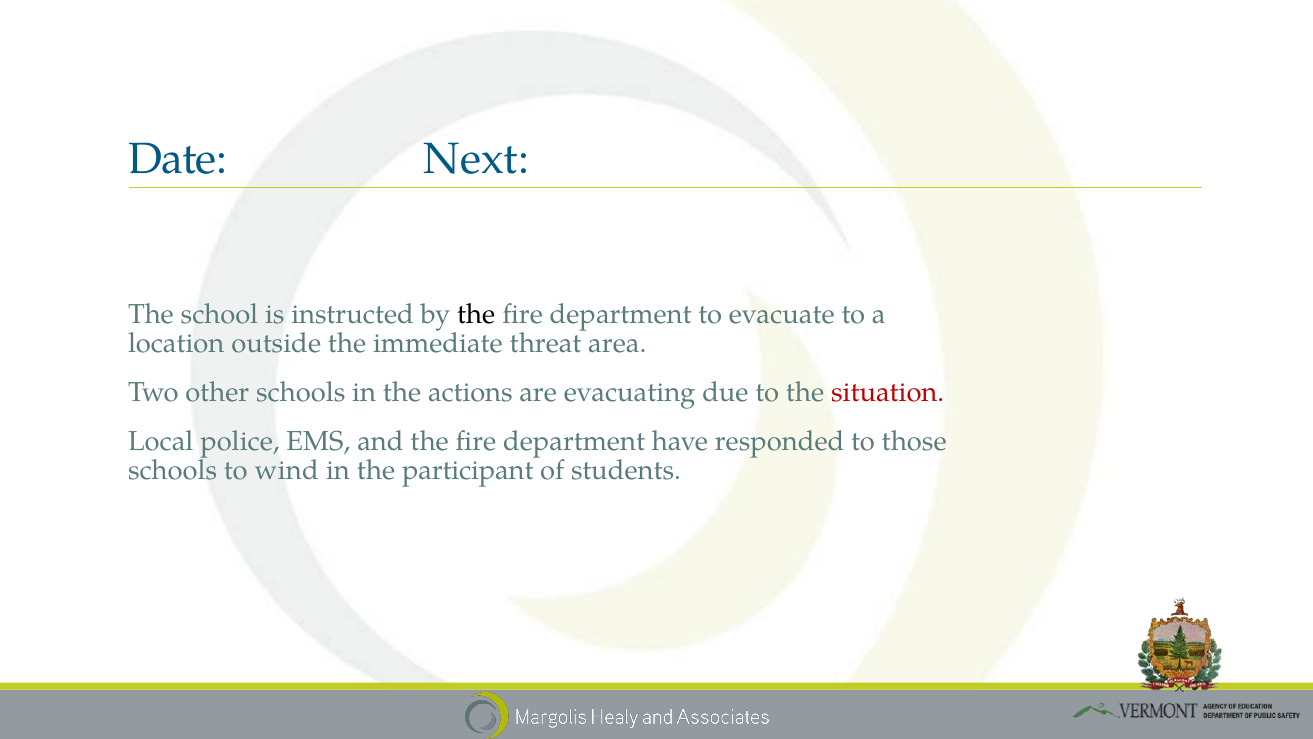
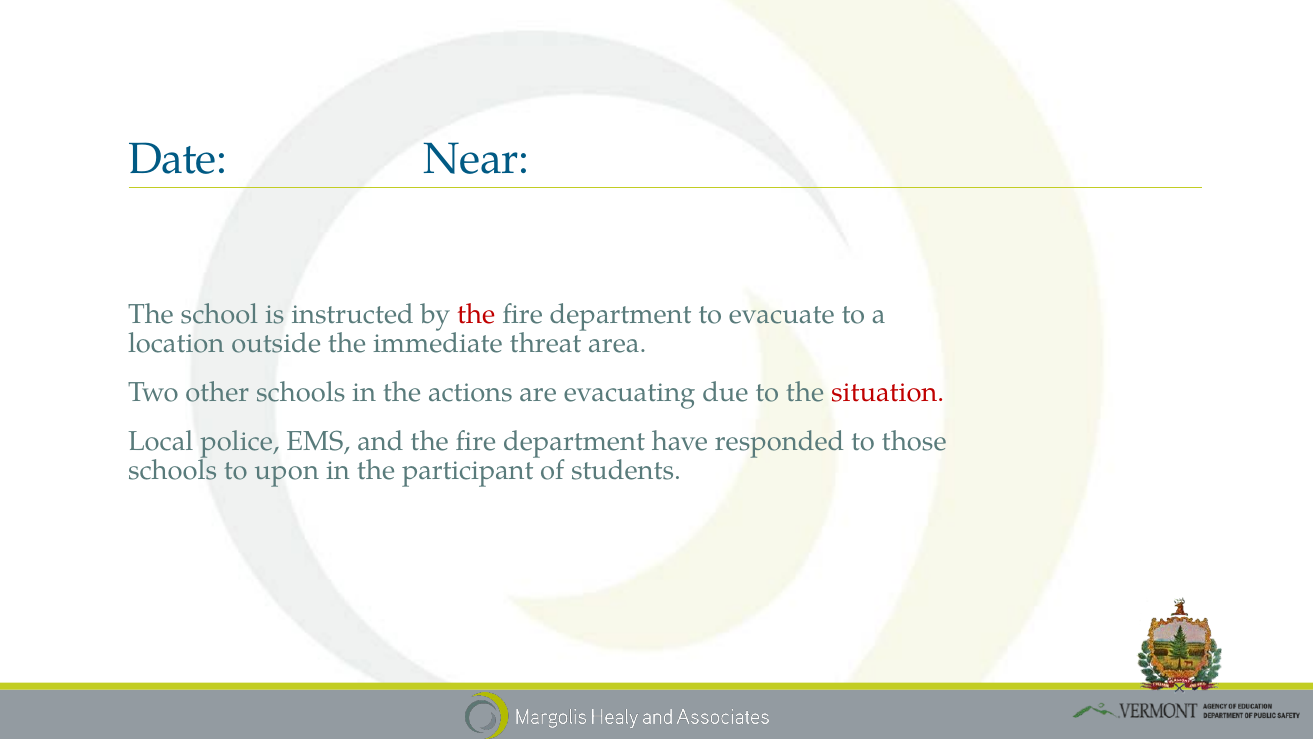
Next: Next -> Near (477, 159)
the colour: black -> red (476, 314)
wind: wind -> upon (287, 471)
